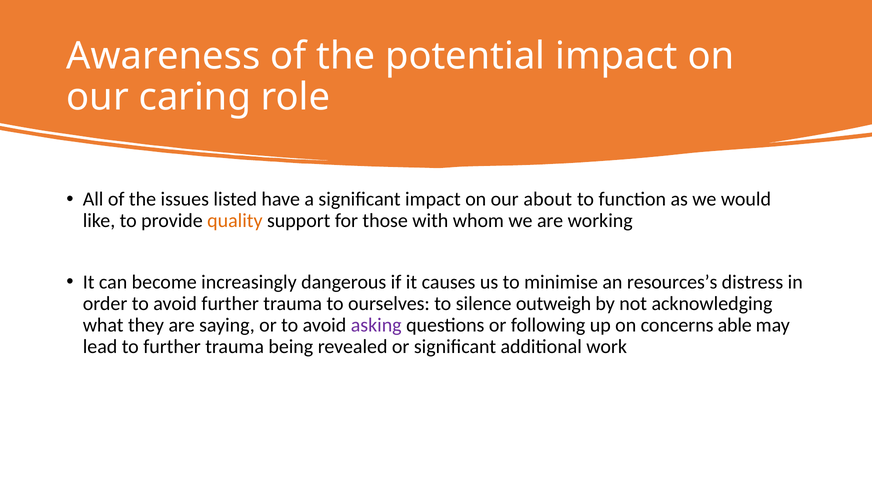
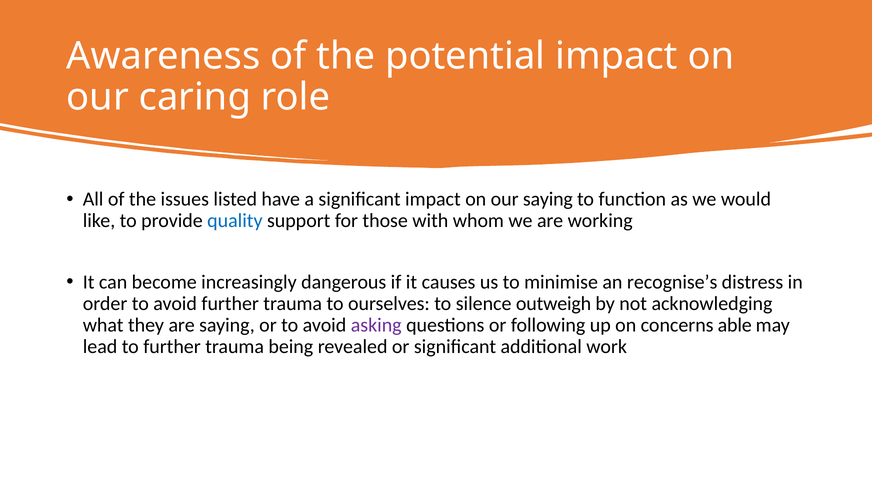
our about: about -> saying (548, 199)
quality colour: orange -> blue (235, 221)
resources’s: resources’s -> recognise’s (672, 282)
